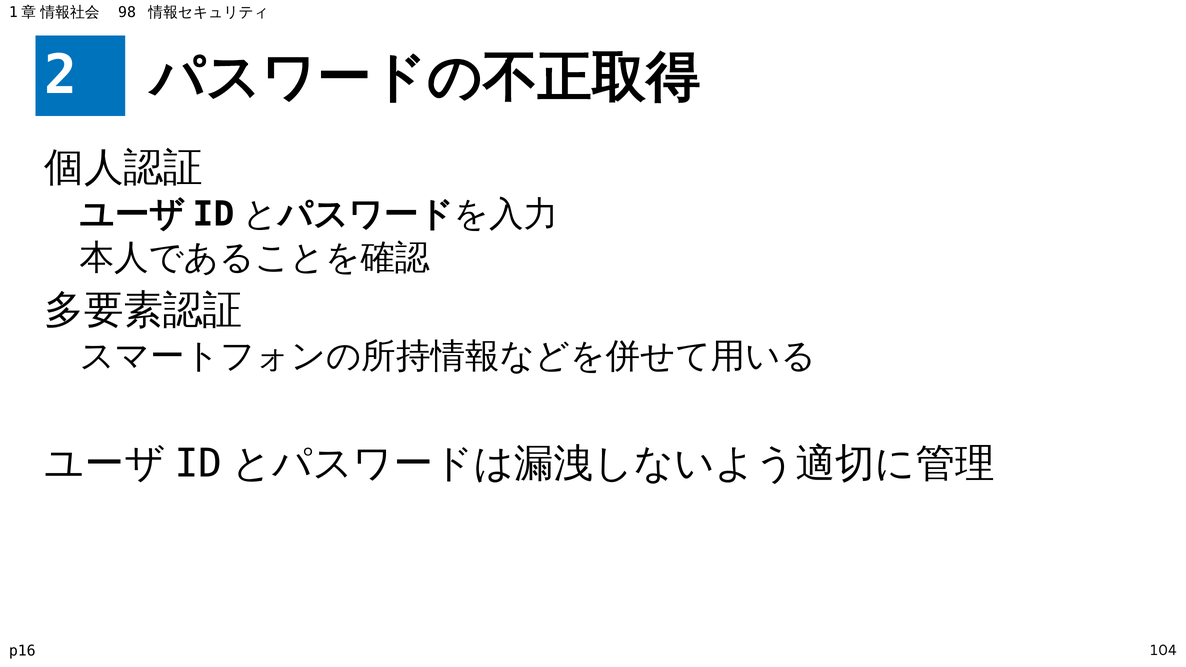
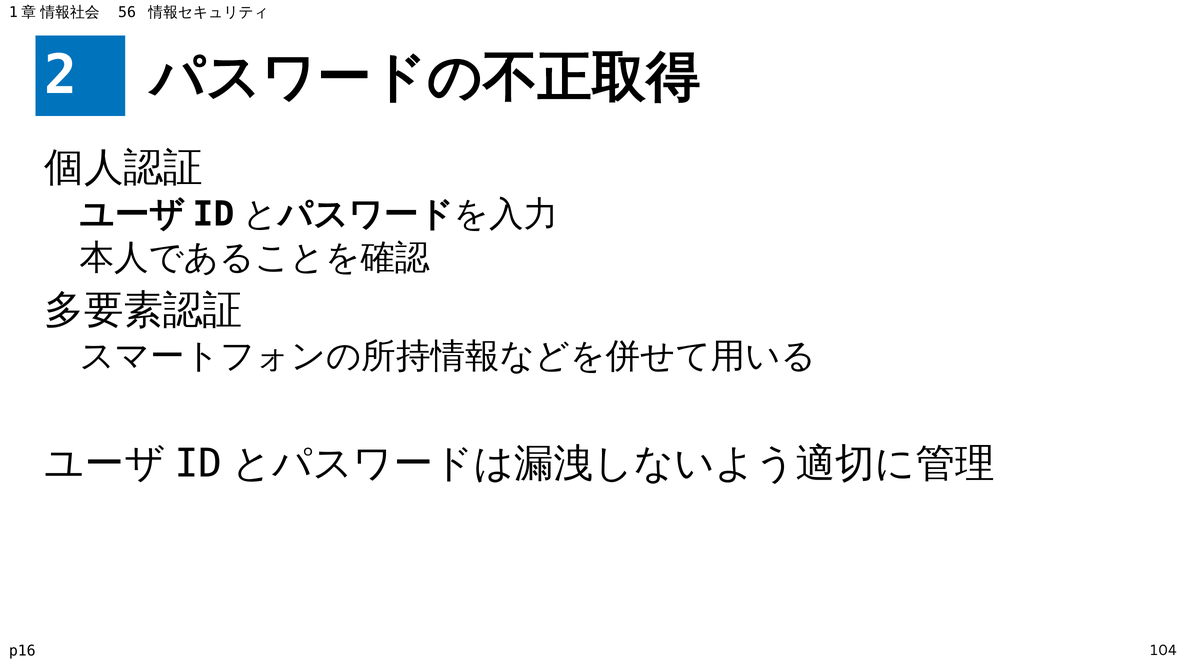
98: 98 -> 56 (127, 12)
